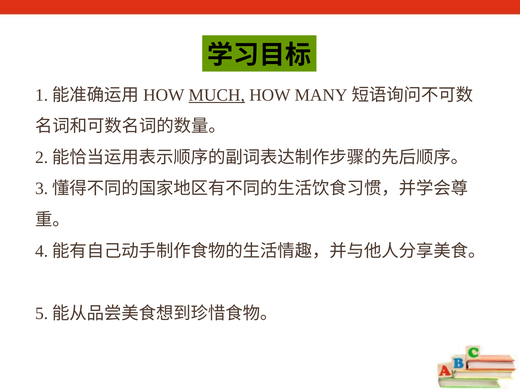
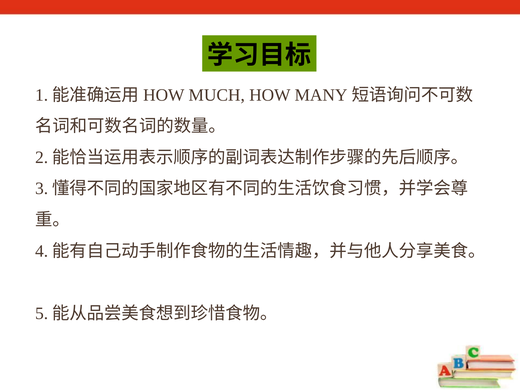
MUCH underline: present -> none (217, 95)
